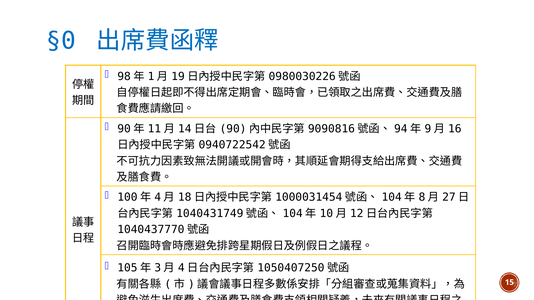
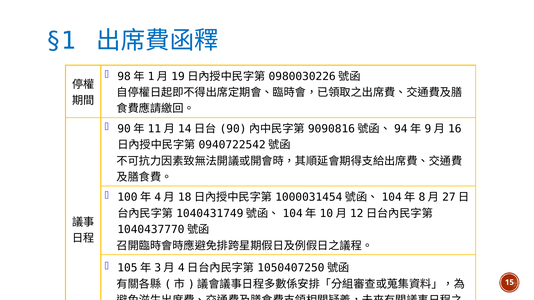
§0: §0 -> §1 (61, 41)
